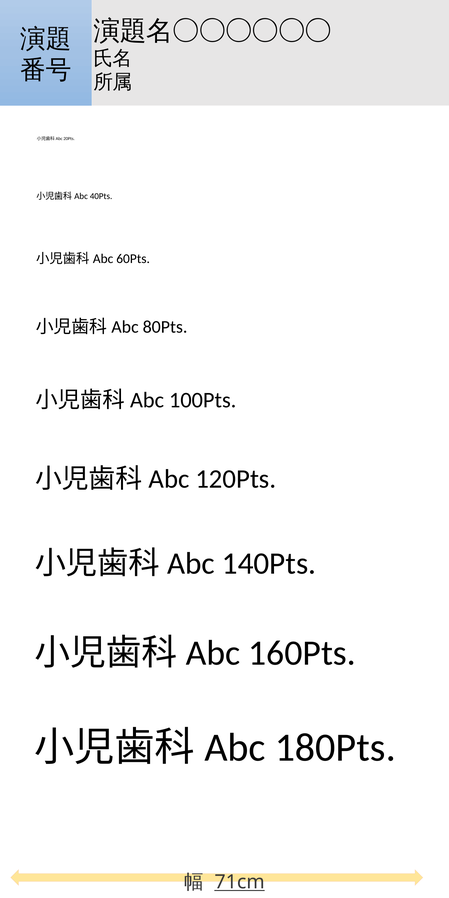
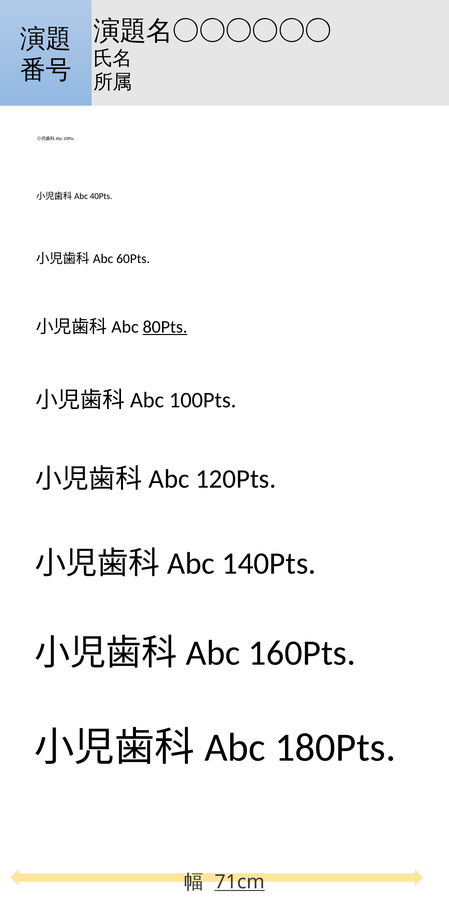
80Pts underline: none -> present (165, 327)
